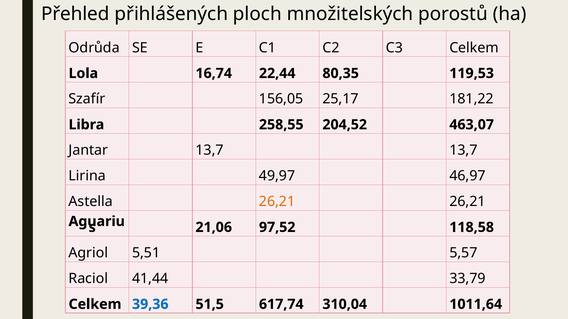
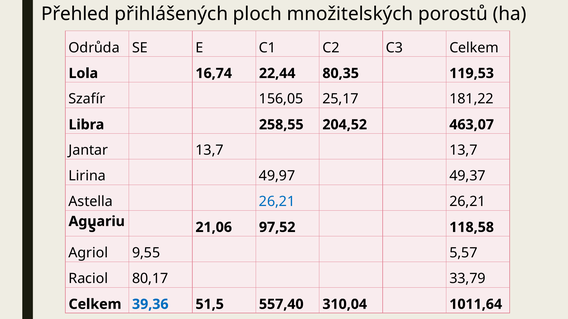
46,97: 46,97 -> 49,37 (467, 176)
26,21 colour: orange -> blue (277, 202)
5,51: 5,51 -> 9,55 (146, 253)
41,44: 41,44 -> 80,17 (150, 279)
617,74: 617,74 -> 557,40 (281, 305)
